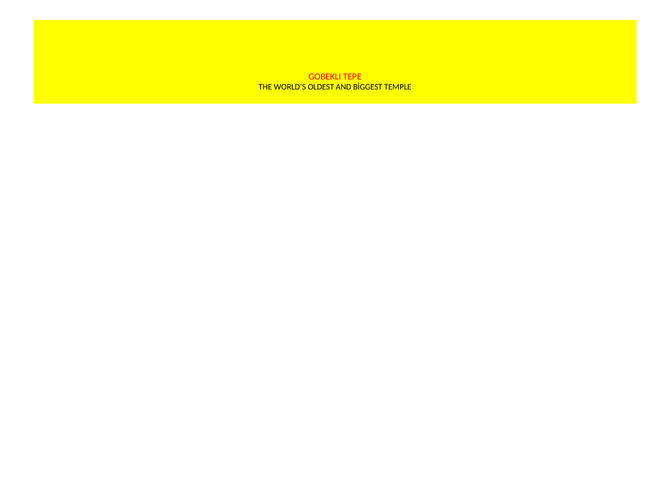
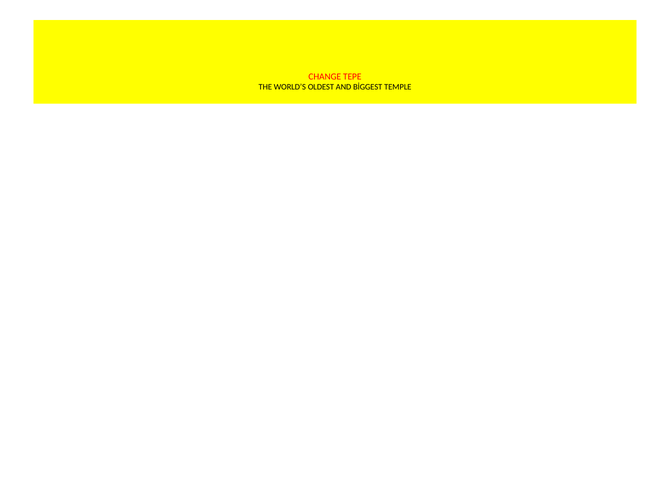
GOBEKLI: GOBEKLI -> CHANGE (325, 77)
